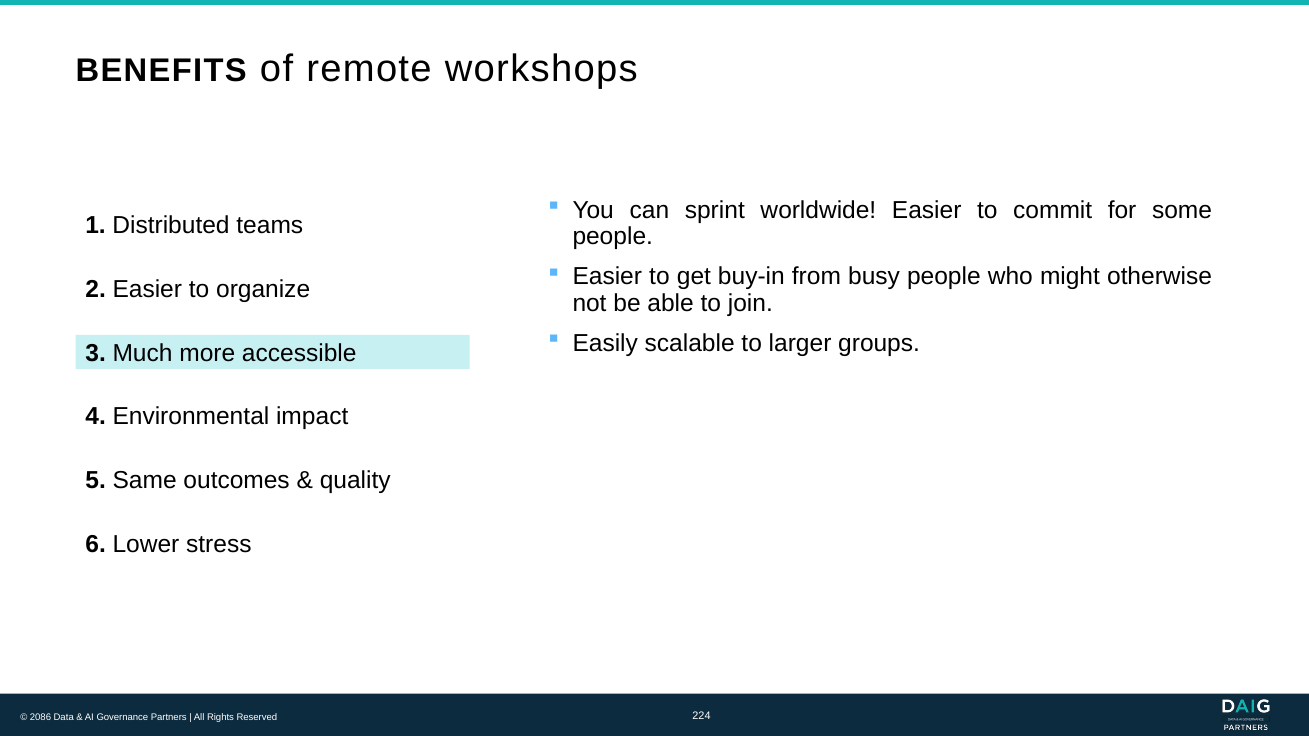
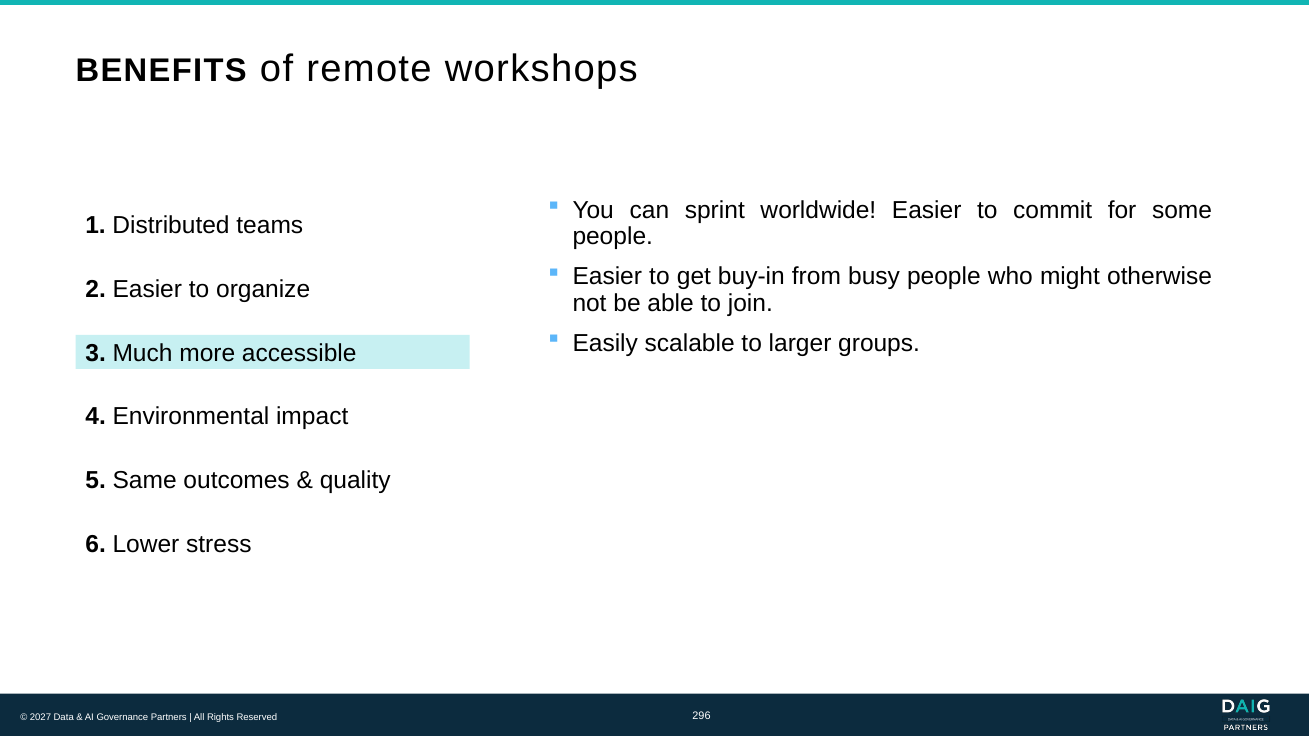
2086: 2086 -> 2027 (41, 717)
224: 224 -> 296 (702, 716)
